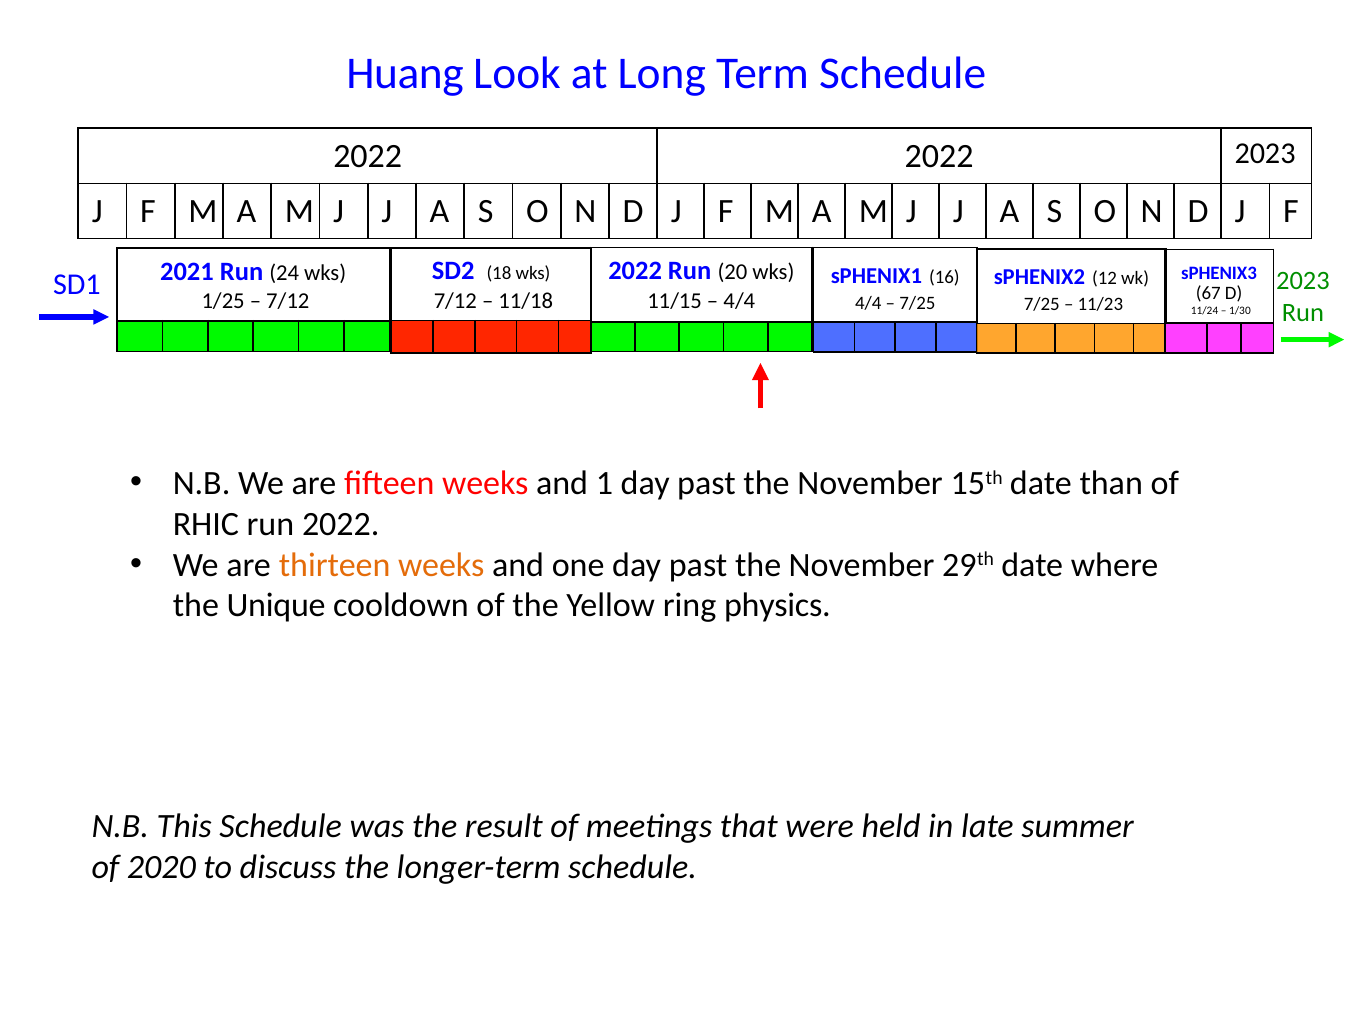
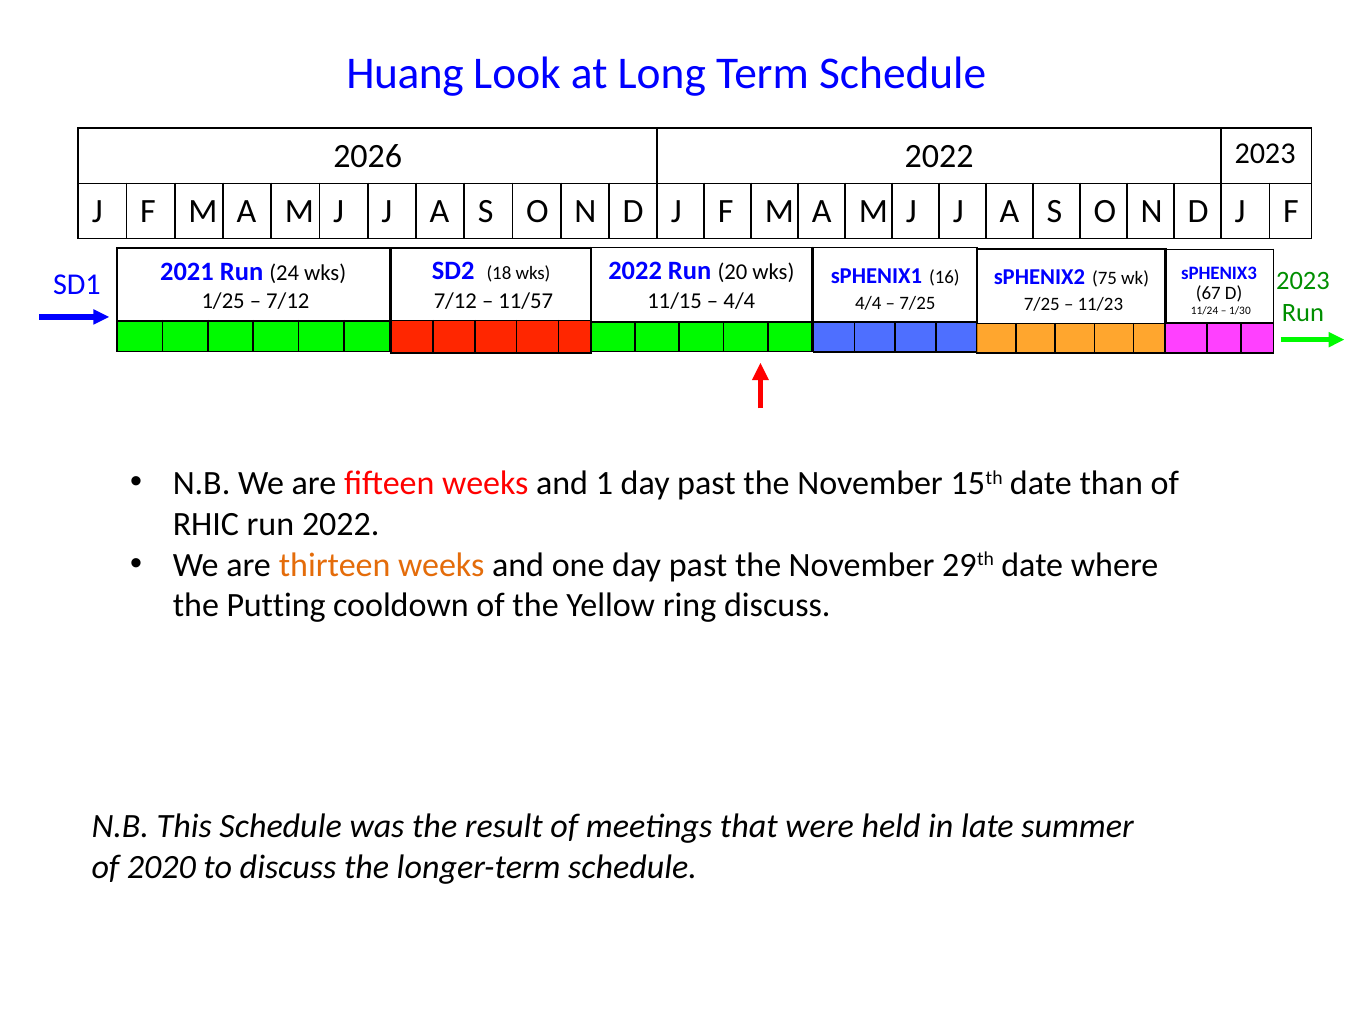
2022: 2022 -> 2026 (368, 156)
12: 12 -> 75 (1105, 279)
11/18: 11/18 -> 11/57 (526, 301)
Unique: Unique -> Putting (276, 606)
ring physics: physics -> discuss (777, 606)
